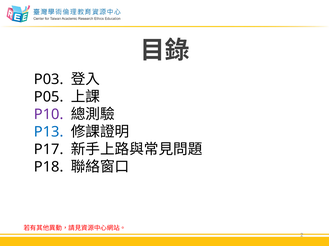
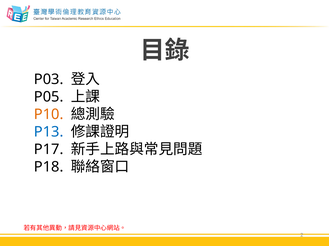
P10 colour: purple -> orange (49, 115)
